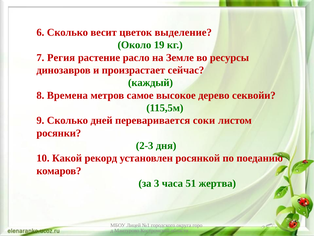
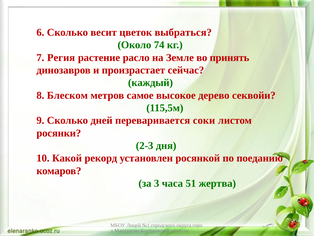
выделение: выделение -> выбраться (183, 32)
19: 19 -> 74 (159, 45)
ресурсы: ресурсы -> принять (230, 57)
Времена: Времена -> Блеском (67, 95)
